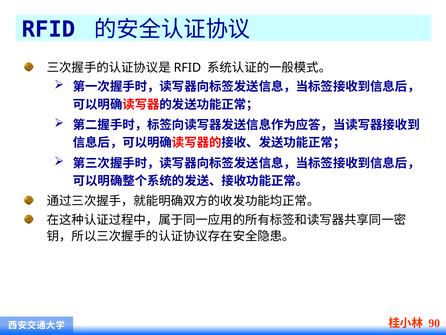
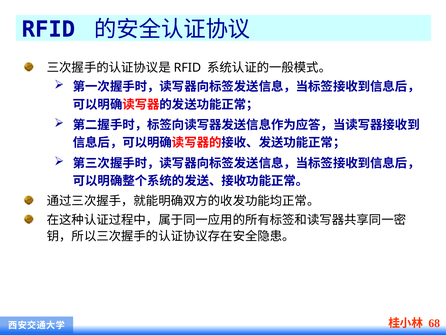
90: 90 -> 68 (434, 323)
